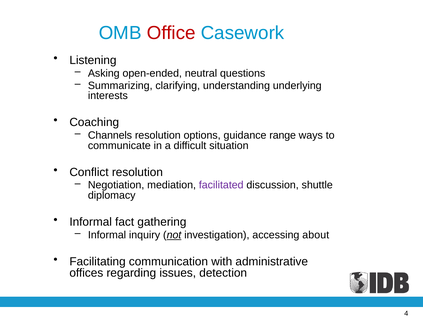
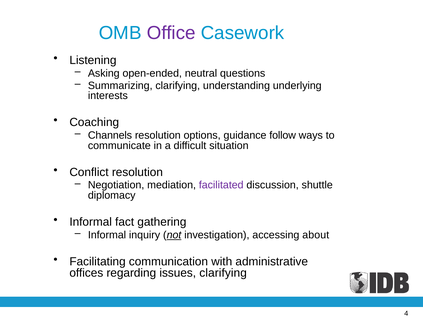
Office colour: red -> purple (171, 33)
range: range -> follow (283, 135)
issues detection: detection -> clarifying (223, 272)
